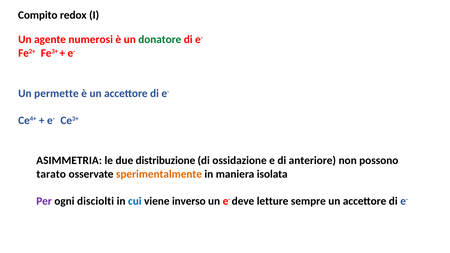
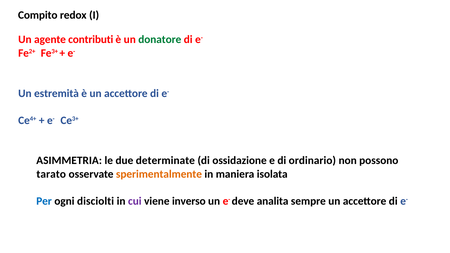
numerosi: numerosi -> contributi (91, 40)
permette: permette -> estremità (56, 94)
distribuzione: distribuzione -> determinate (165, 161)
anteriore: anteriore -> ordinario (312, 161)
Per colour: purple -> blue (44, 201)
cui colour: blue -> purple (135, 201)
letture: letture -> analita (273, 201)
